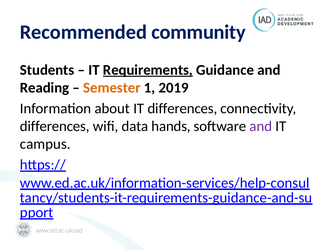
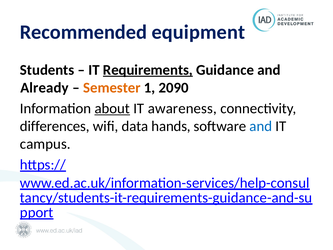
community: community -> equipment (198, 32)
Reading: Reading -> Already (44, 88)
2019: 2019 -> 2090 (174, 88)
about underline: none -> present (112, 108)
IT differences: differences -> awareness (182, 108)
and colour: purple -> blue (261, 126)
